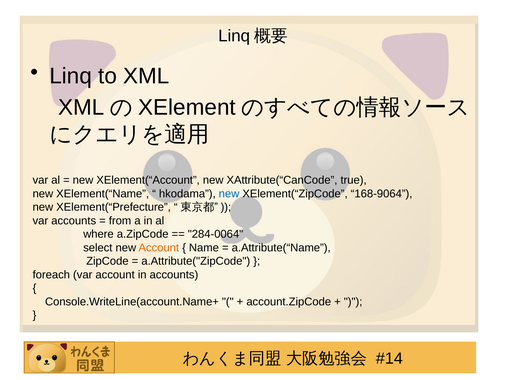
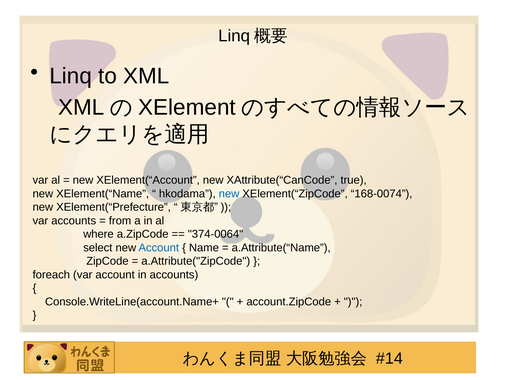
168-9064: 168-9064 -> 168-0074 (382, 193)
284-0064: 284-0064 -> 374-0064 (216, 234)
Account colour: orange -> blue (159, 247)
